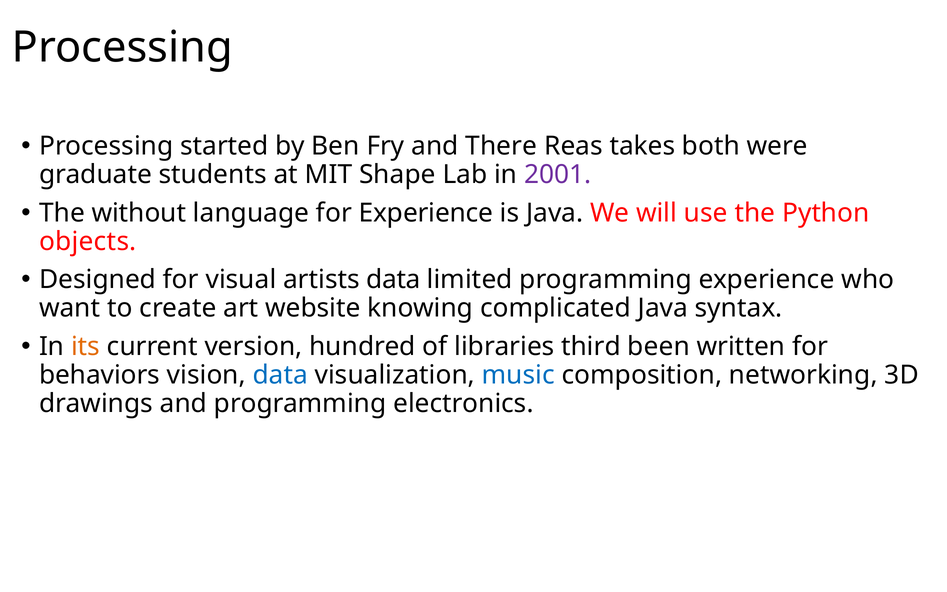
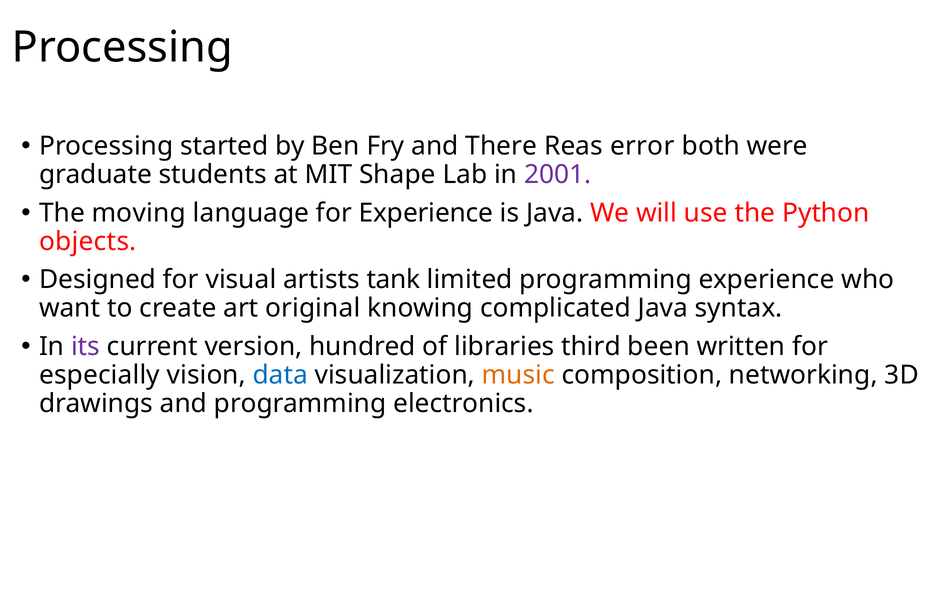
takes: takes -> error (642, 146)
without: without -> moving (139, 213)
artists data: data -> tank (393, 280)
website: website -> original (313, 308)
its colour: orange -> purple (86, 346)
behaviors: behaviors -> especially (99, 375)
music colour: blue -> orange (518, 375)
